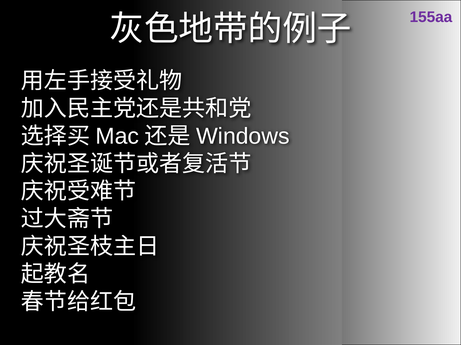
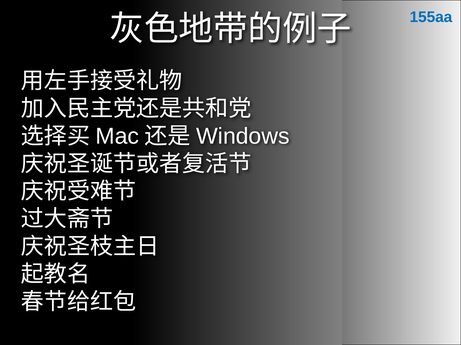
155aa colour: purple -> blue (431, 17)
